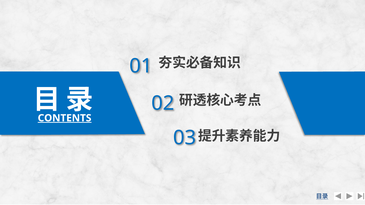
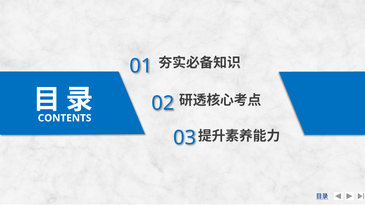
CONTENTS underline: present -> none (65, 118)
